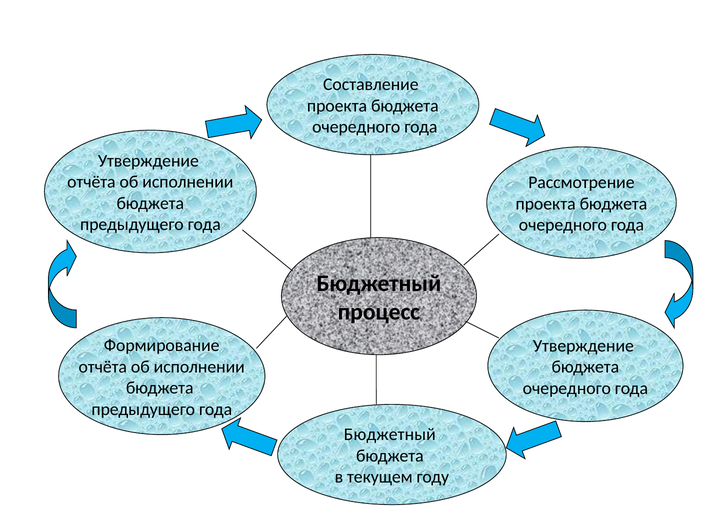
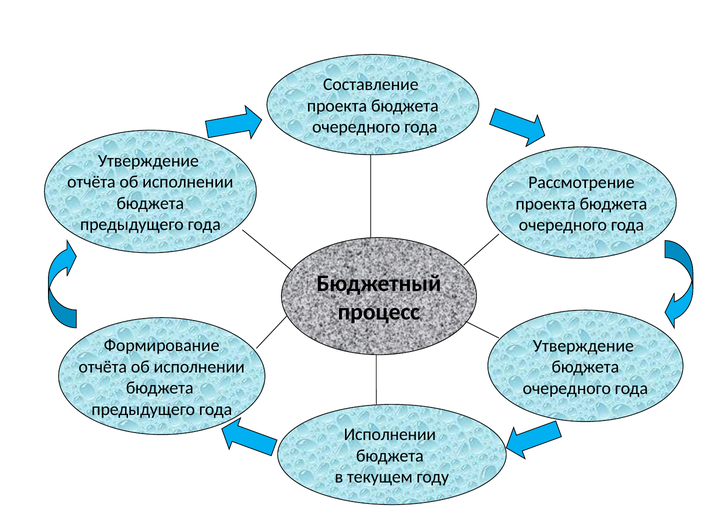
Бюджетный: Бюджетный -> Исполнении (390, 434)
